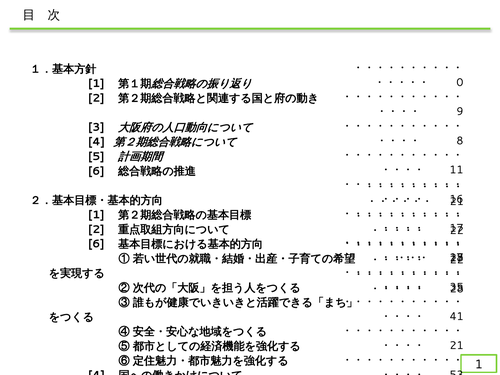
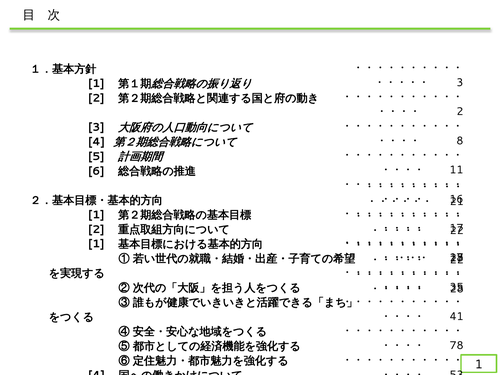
0: 0 -> 3 (460, 82)
9: 9 -> 2 (460, 112)
6: 6 -> 1 (96, 244)
21: 21 -> 78 (457, 346)
